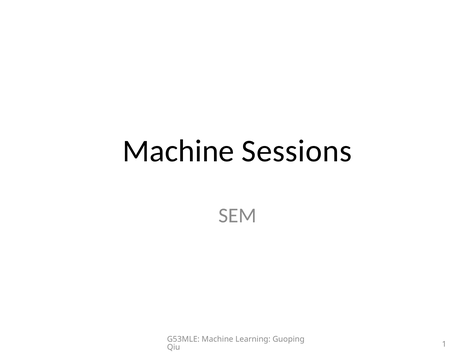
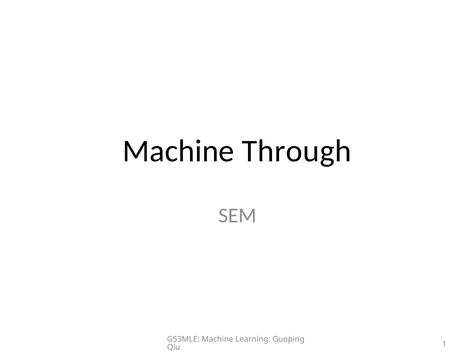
Sessions: Sessions -> Through (297, 151)
